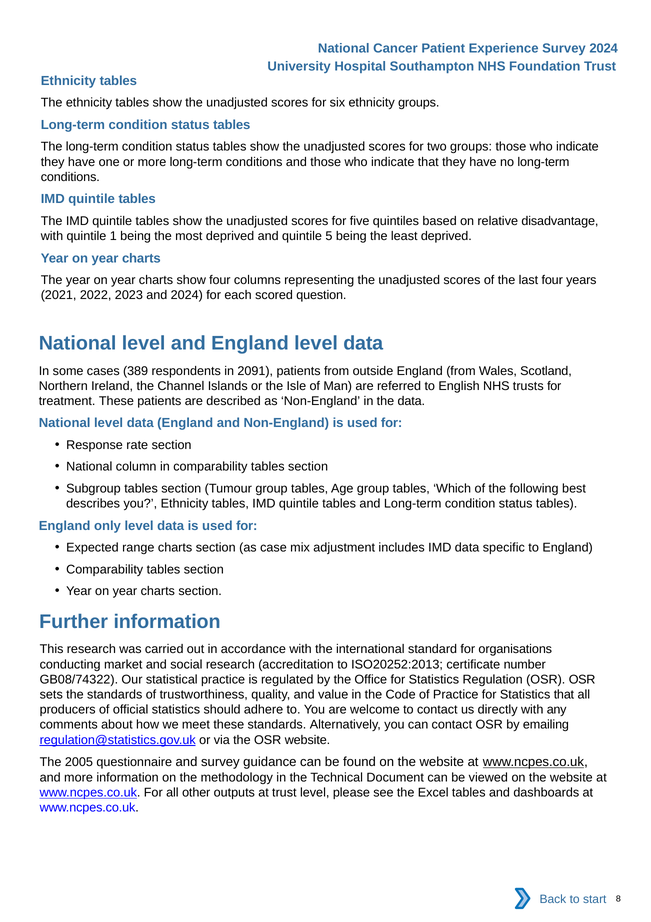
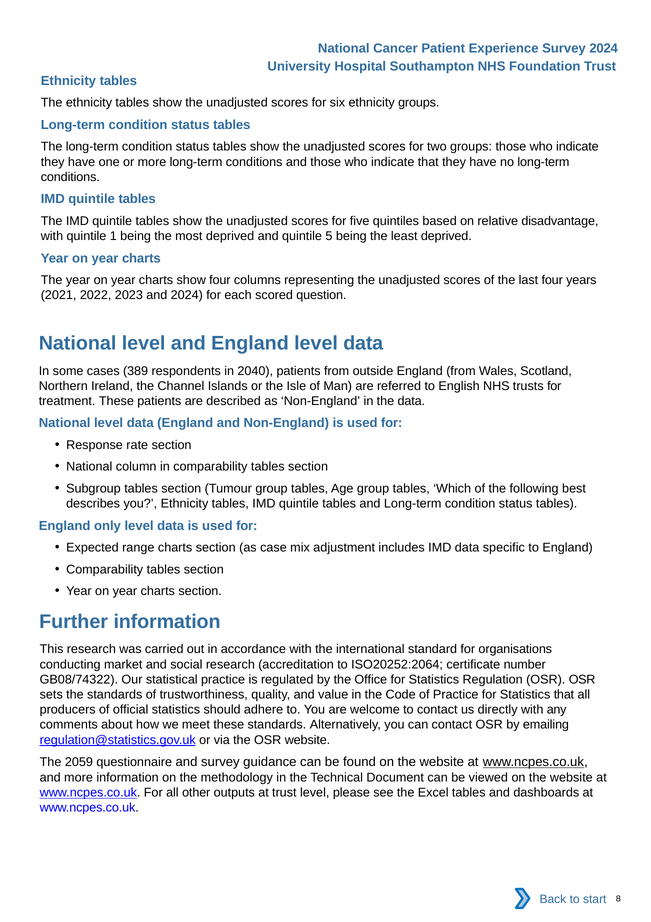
2091: 2091 -> 2040 (255, 371)
ISO20252:2013: ISO20252:2013 -> ISO20252:2064 (397, 664)
2005: 2005 -> 2059 (79, 762)
